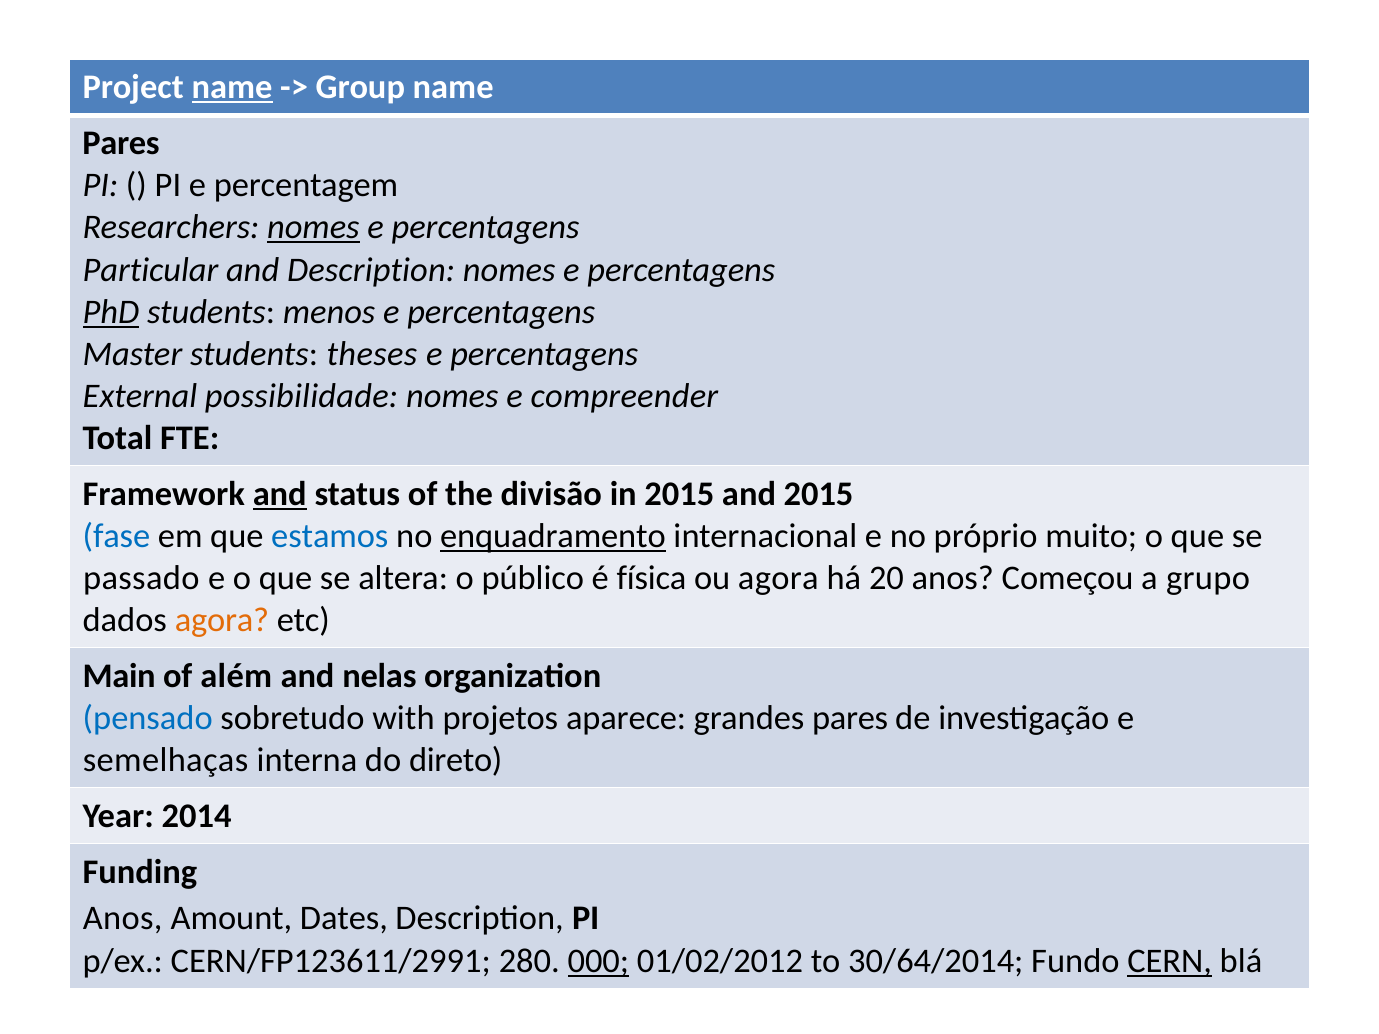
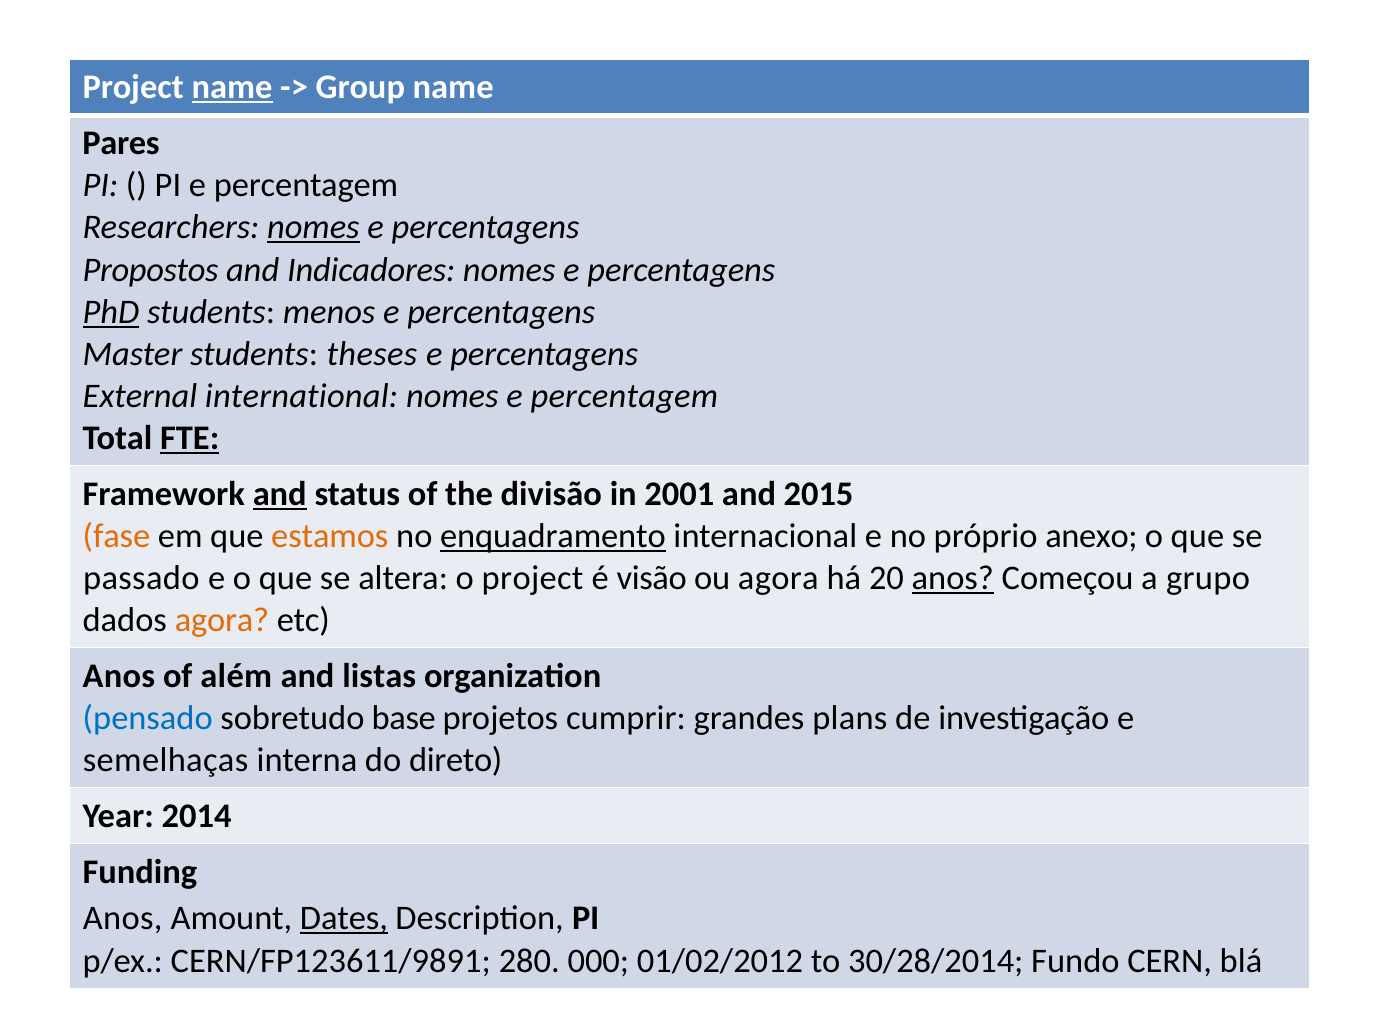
Particular: Particular -> Propostos (151, 270)
and Description: Description -> Indicadores (371, 270)
possibilidade: possibilidade -> international (302, 396)
nomes e compreender: compreender -> percentagem (624, 396)
FTE underline: none -> present (190, 438)
in 2015: 2015 -> 2001 (679, 494)
fase colour: blue -> orange (116, 536)
estamos colour: blue -> orange (330, 536)
muito: muito -> anexo (1091, 536)
o público: público -> project (533, 578)
física: física -> visão (652, 578)
anos underline: none -> present (953, 578)
Main: Main -> Anos (119, 676)
nelas: nelas -> listas (379, 676)
with: with -> base (404, 718)
aparece: aparece -> cumprir (626, 718)
grandes pares: pares -> plans (850, 718)
Dates underline: none -> present (344, 918)
CERN/FP123611/2991: CERN/FP123611/2991 -> CERN/FP123611/9891 (331, 961)
000 underline: present -> none (598, 961)
30/64/2014: 30/64/2014 -> 30/28/2014 (936, 961)
CERN underline: present -> none (1170, 961)
